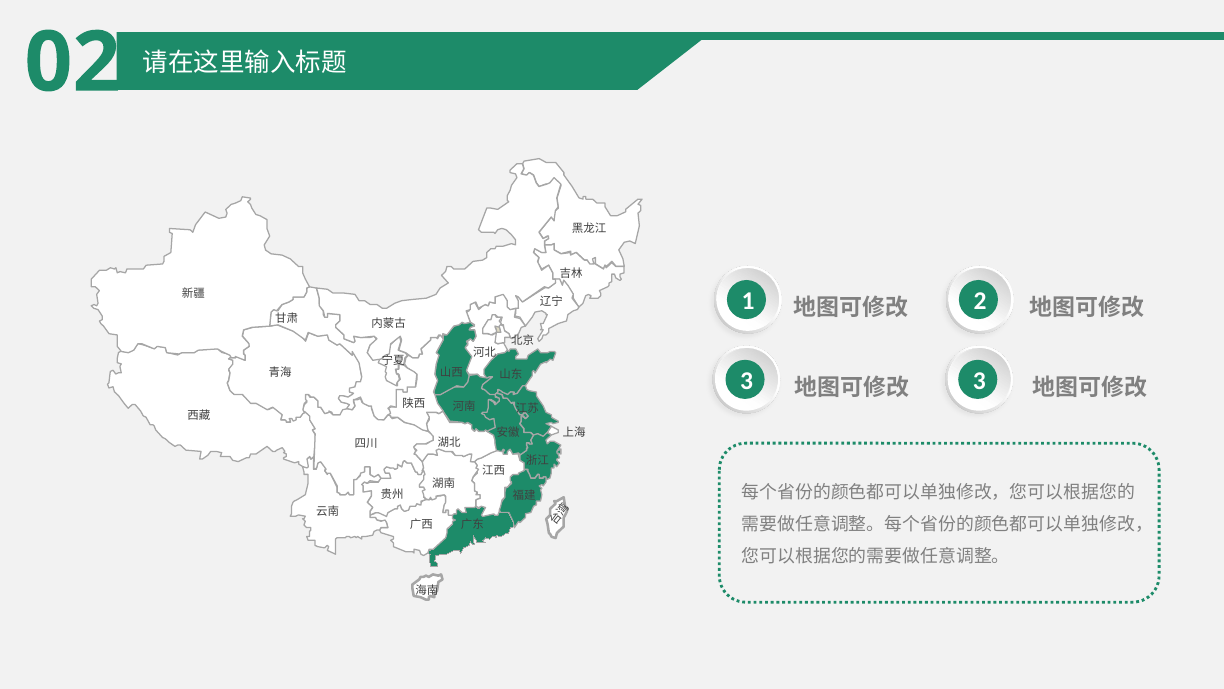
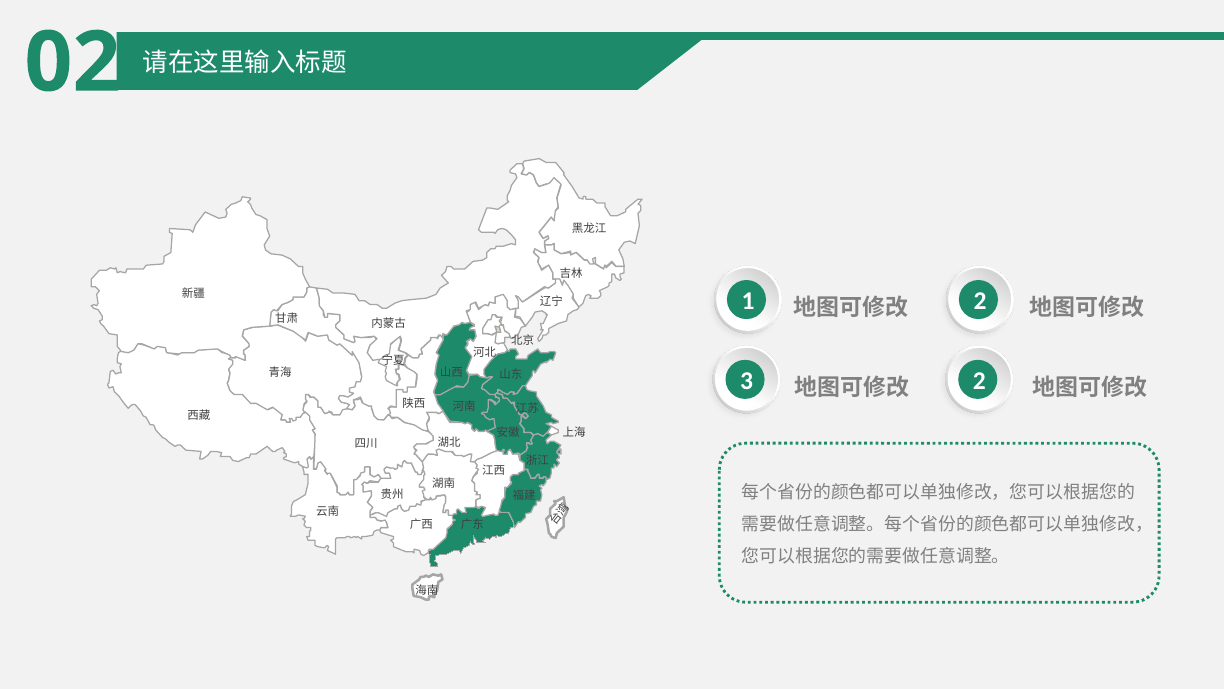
3 3: 3 -> 2 (979, 381)
